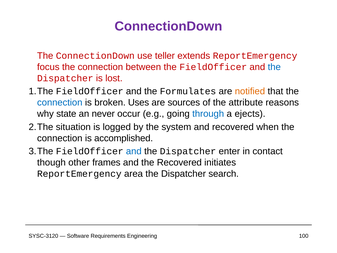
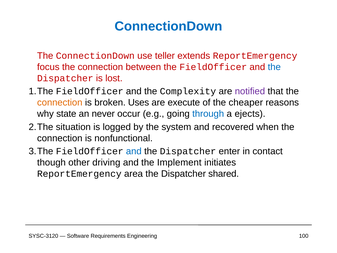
ConnectionDown colour: purple -> blue (168, 26)
Formulates: Formulates -> Complexity (188, 91)
notified colour: orange -> purple (250, 91)
connection colour: blue -> orange (60, 103)
sources: sources -> execute (184, 103)
attribute: attribute -> cheaper (246, 103)
accomplished: accomplished -> nonfunctional (124, 138)
frames: frames -> driving (106, 162)
the Recovered: Recovered -> Implement (179, 162)
search: search -> shared (224, 174)
